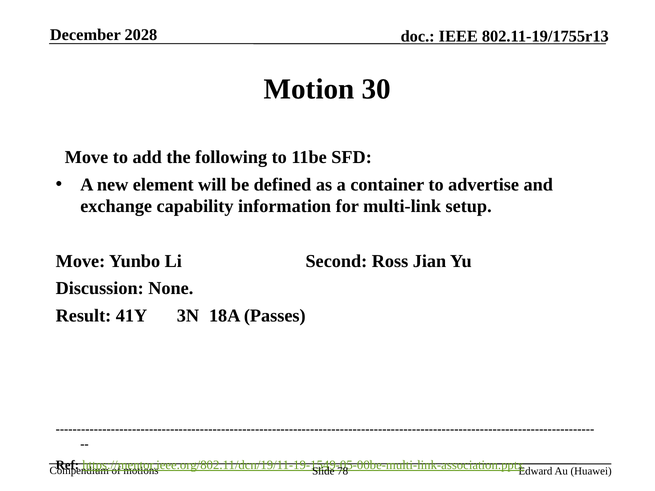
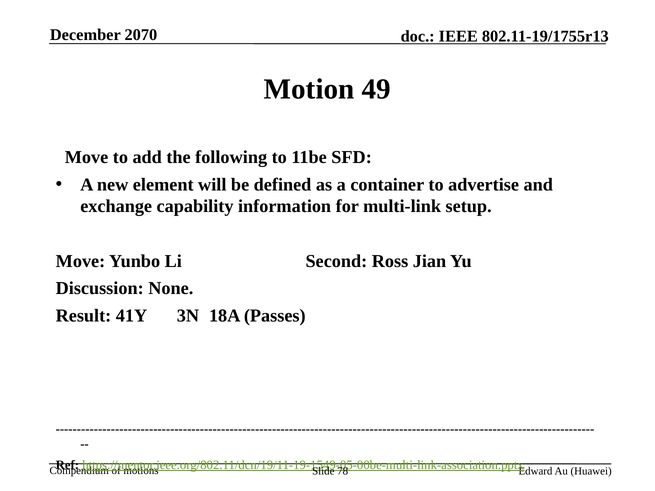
2028: 2028 -> 2070 (141, 35)
30: 30 -> 49 (376, 89)
